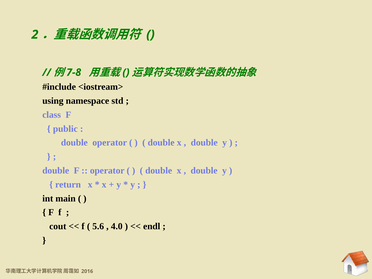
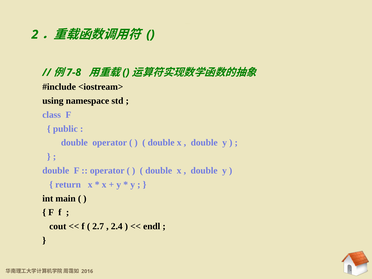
5.6: 5.6 -> 2.7 (98, 226)
4.0: 4.0 -> 2.4 (117, 226)
